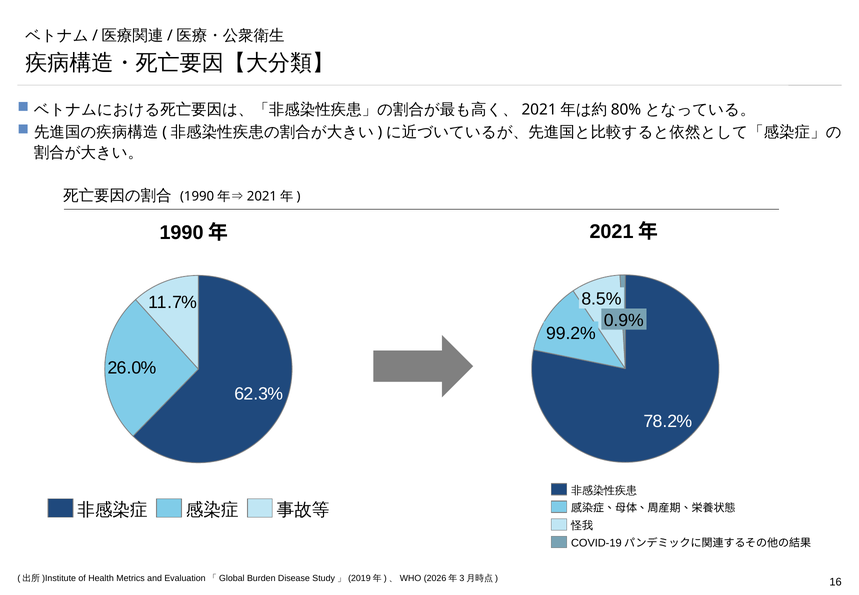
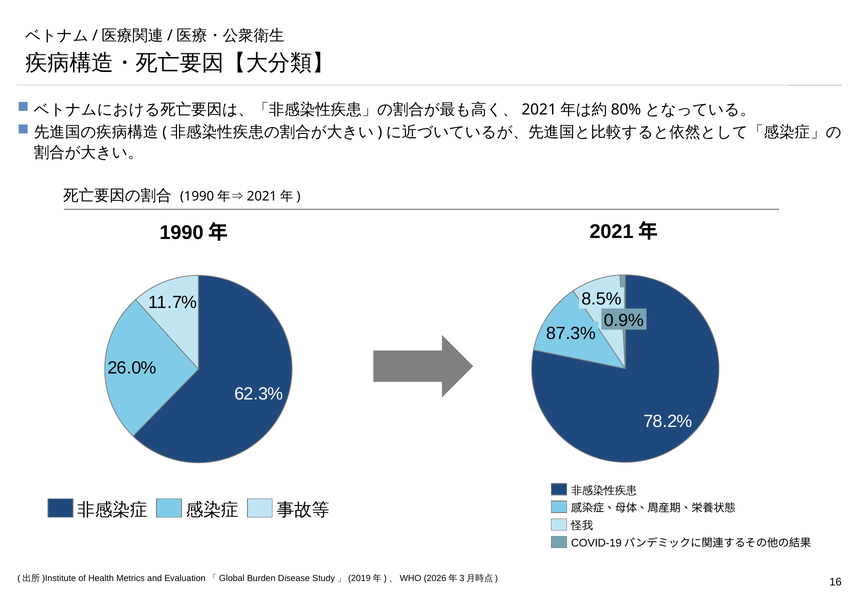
99.2%: 99.2% -> 87.3% (571, 333)
